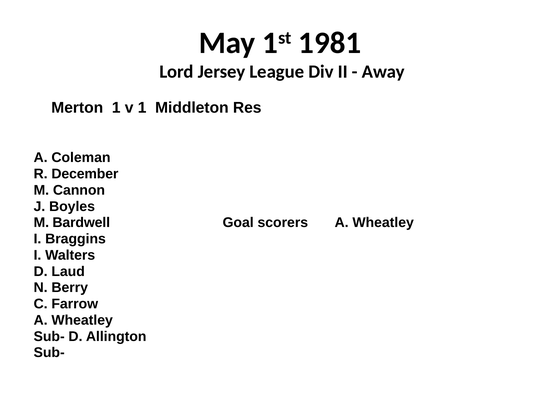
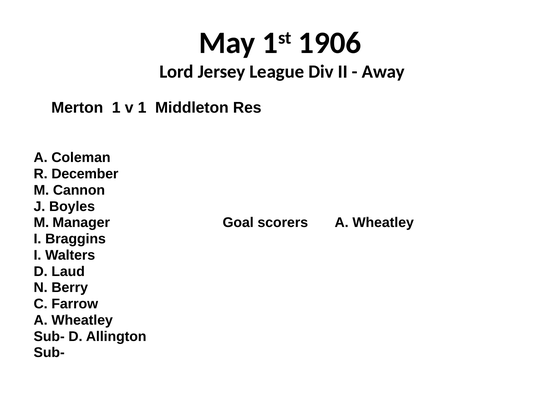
1981: 1981 -> 1906 (330, 43)
Bardwell: Bardwell -> Manager (81, 223)
